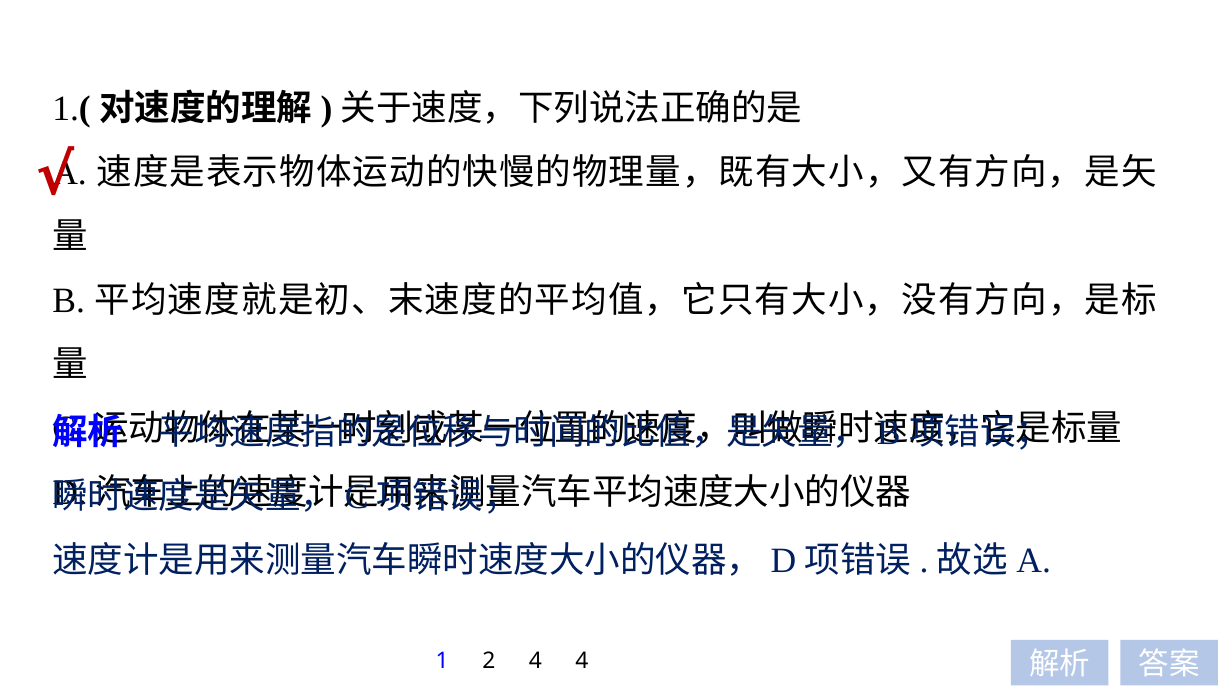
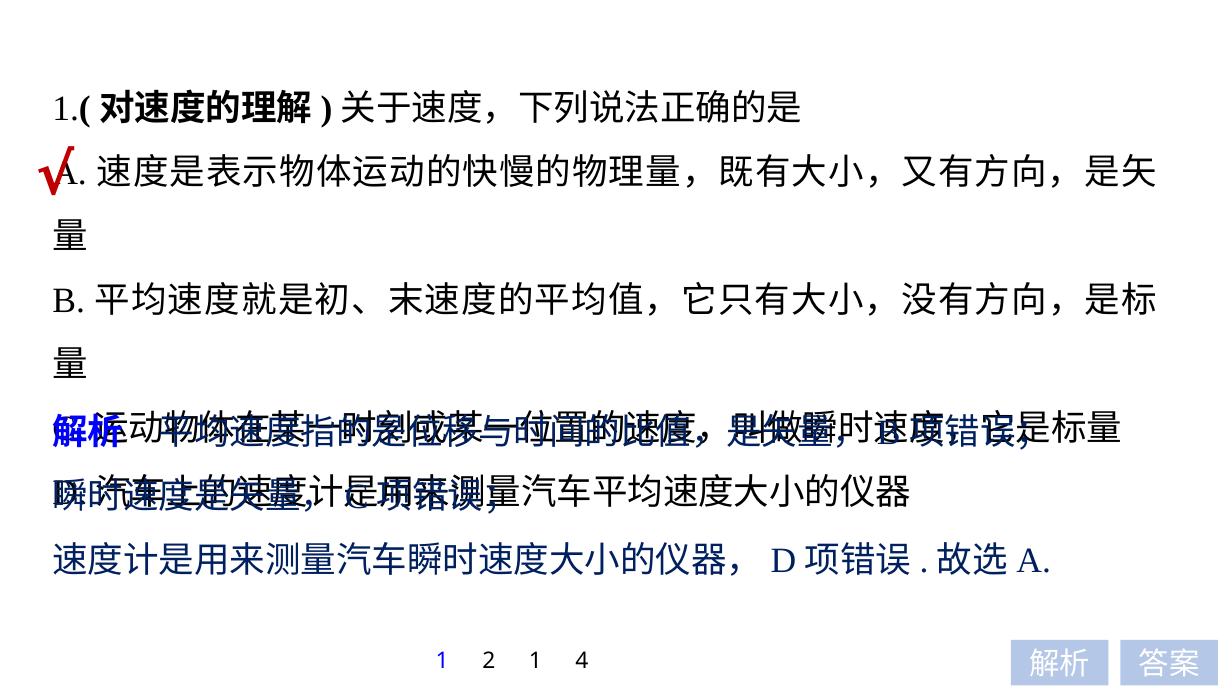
2 4: 4 -> 1 (535, 661)
